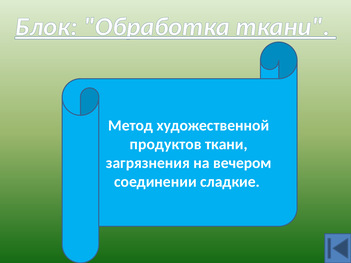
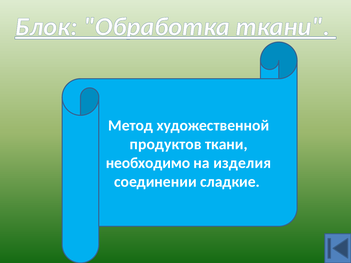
загрязнения: загрязнения -> необходимо (148, 163)
вечером: вечером -> изделия (242, 163)
